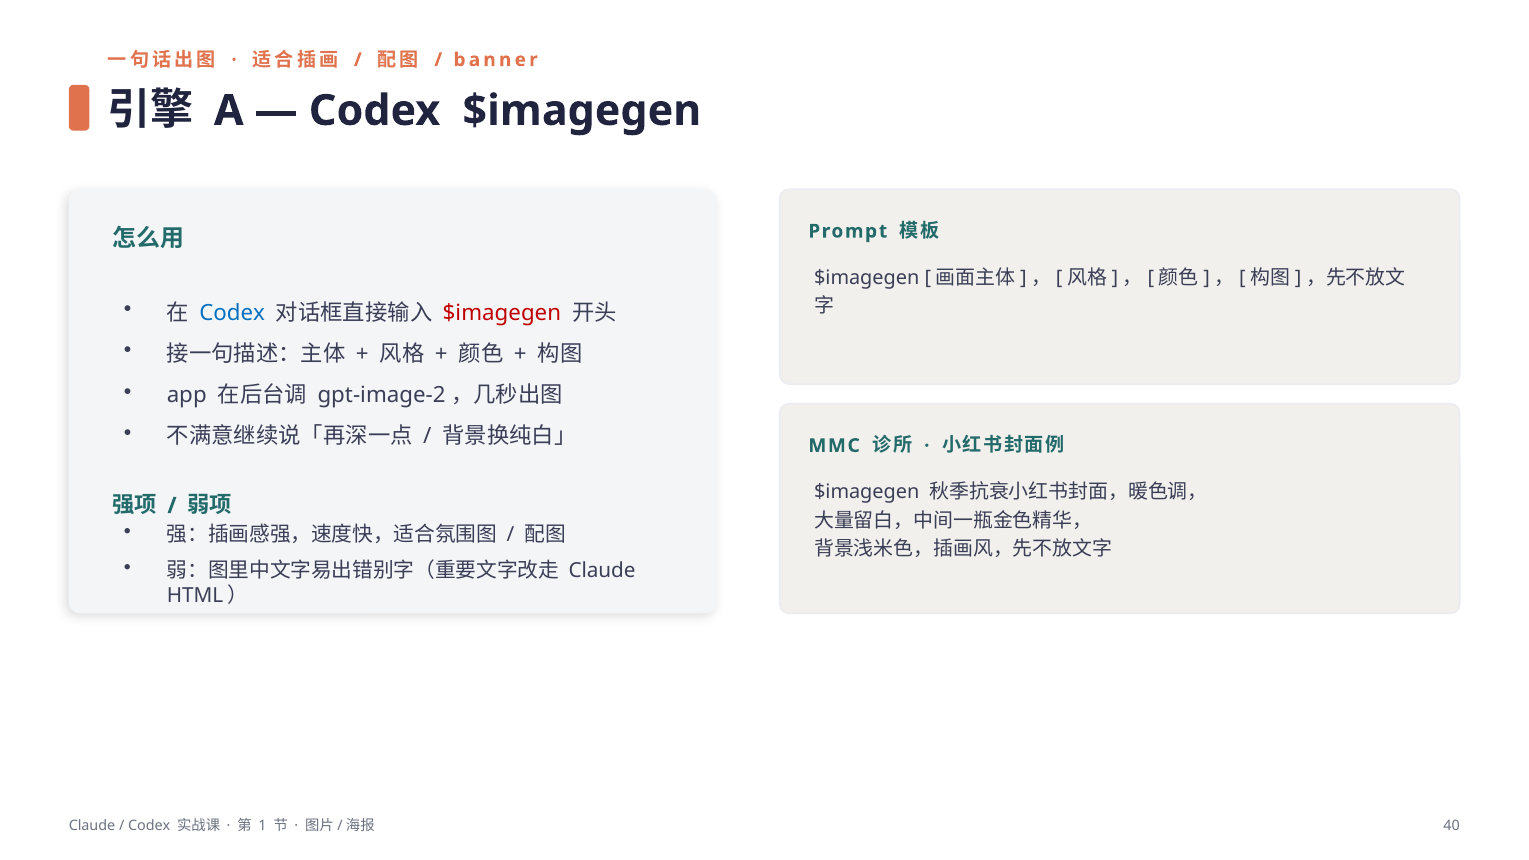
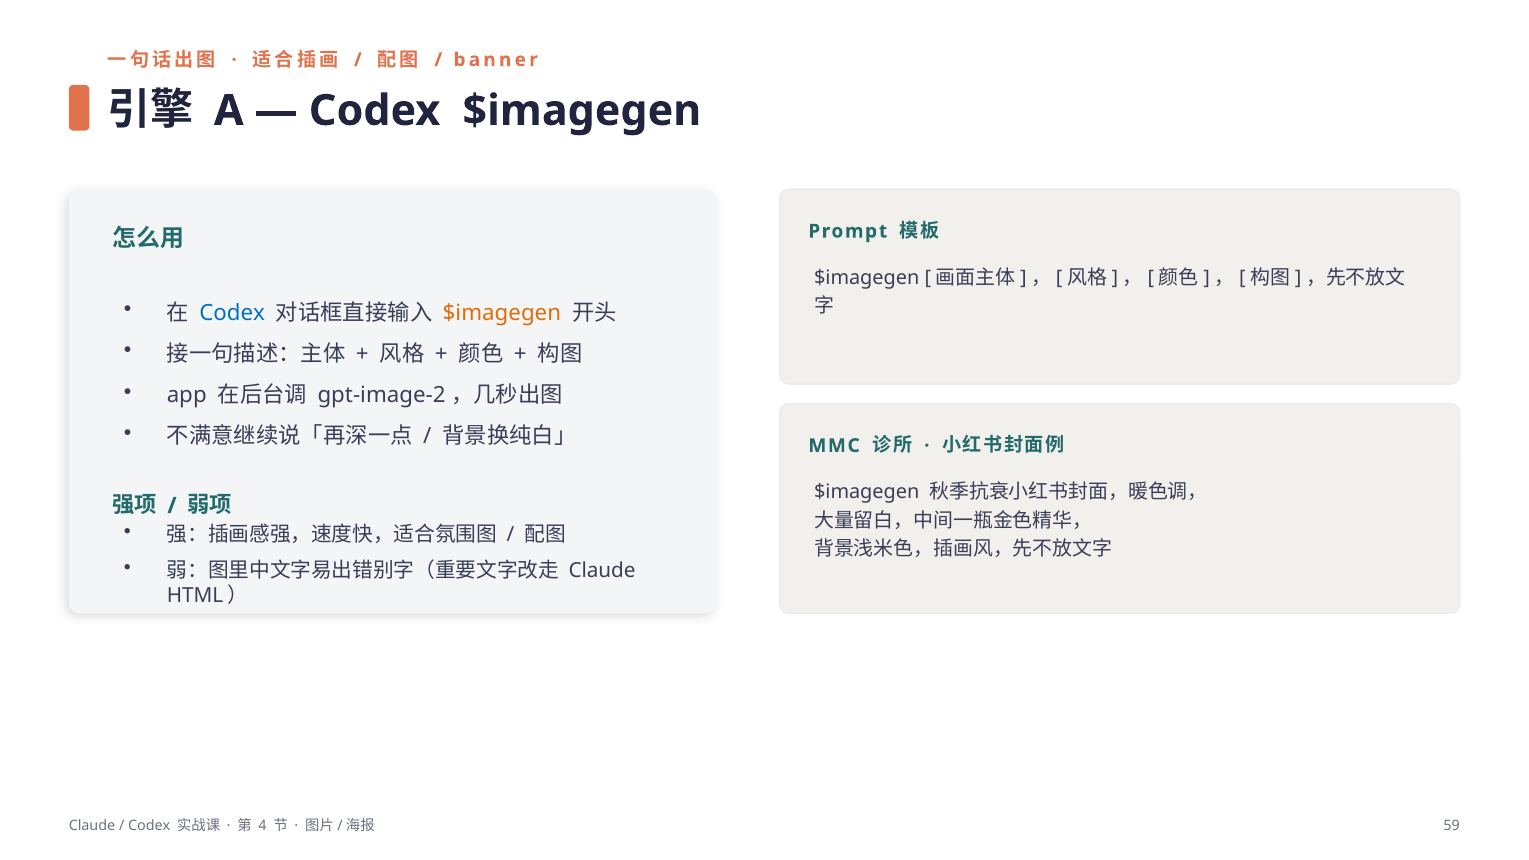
$imagegen colour: red -> orange (502, 313)
1: 1 -> 4 (262, 825)
40: 40 -> 59 (1452, 825)
